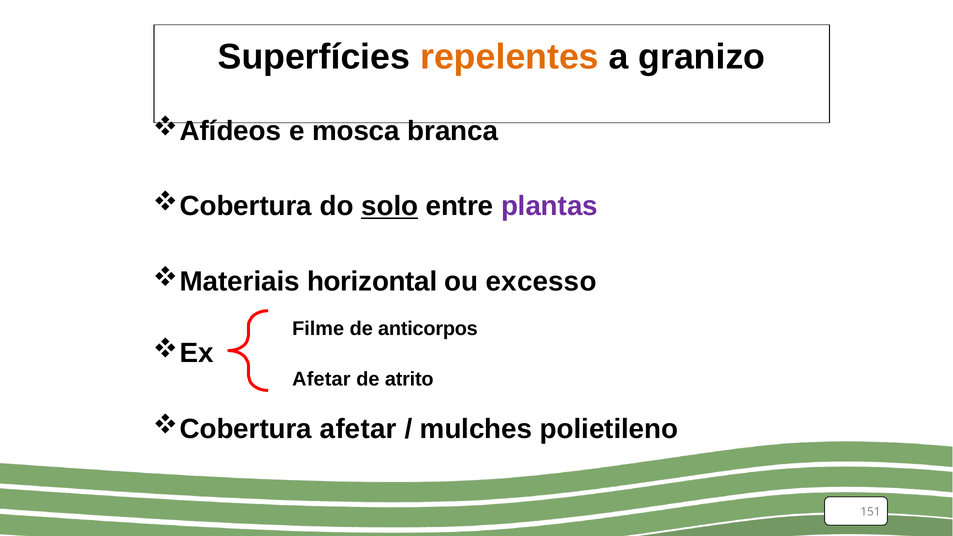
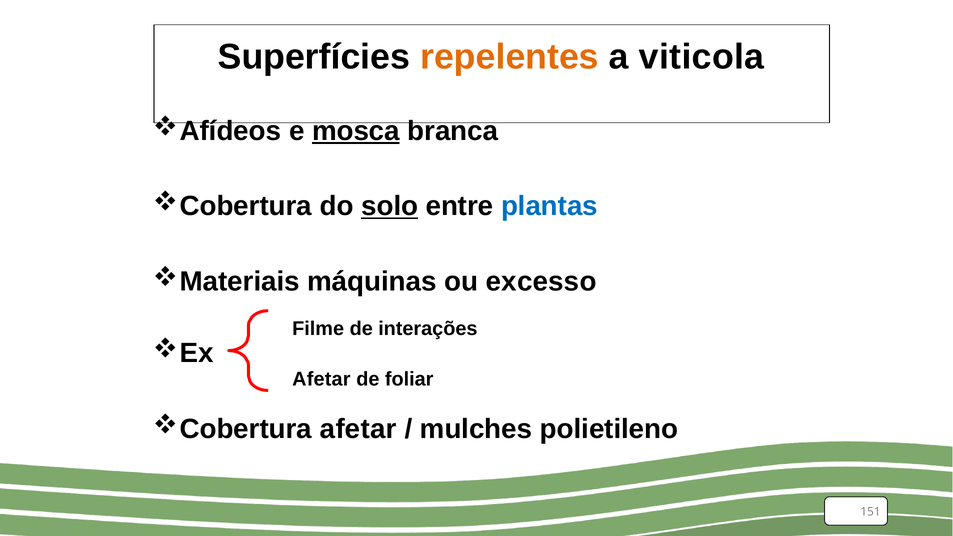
granizo: granizo -> viticola (702, 57)
mosca underline: none -> present (356, 131)
plantas colour: purple -> blue (549, 206)
horizontal: horizontal -> máquinas (372, 281)
anticorpos: anticorpos -> interações (428, 329)
atrito: atrito -> foliar (409, 379)
